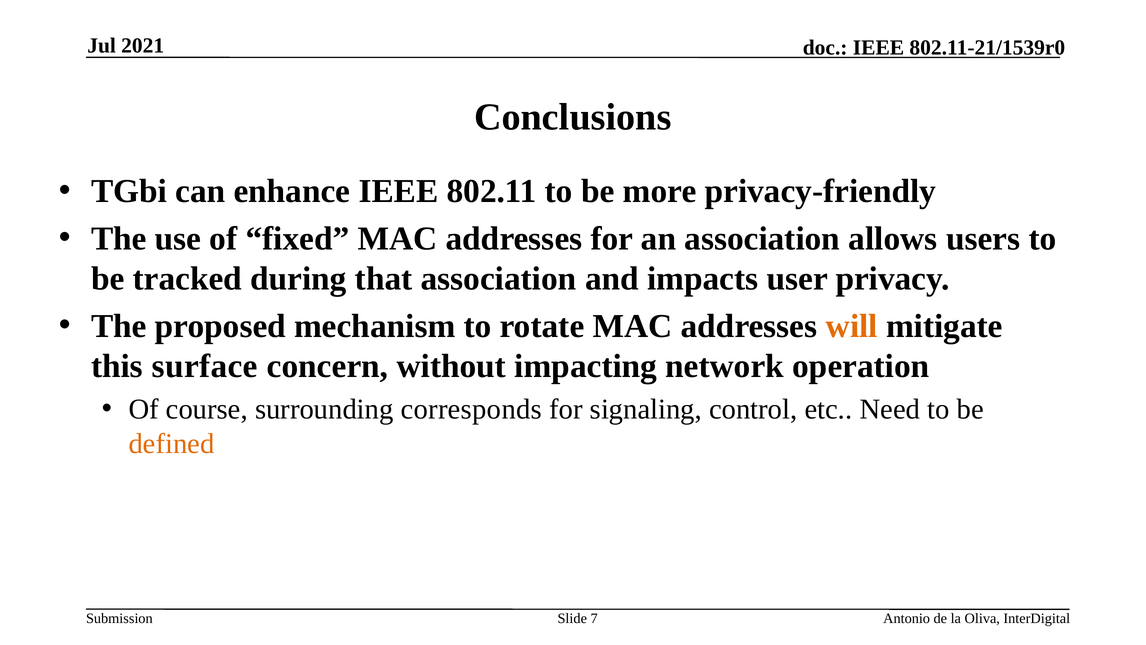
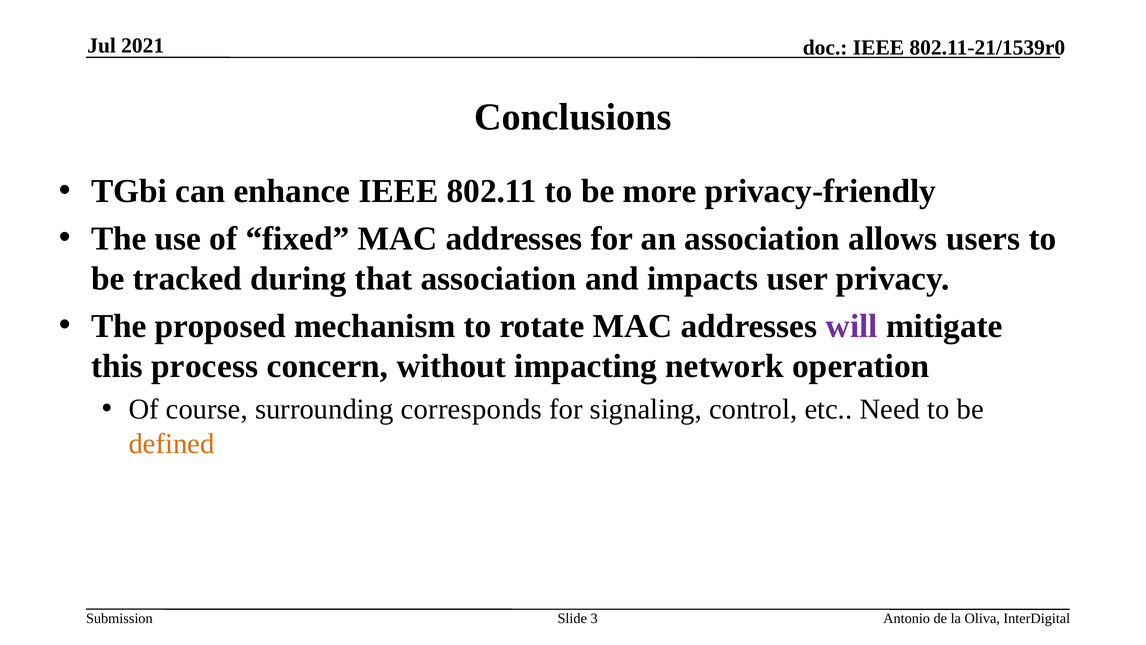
will colour: orange -> purple (852, 326)
surface: surface -> process (205, 366)
7: 7 -> 3 (594, 618)
